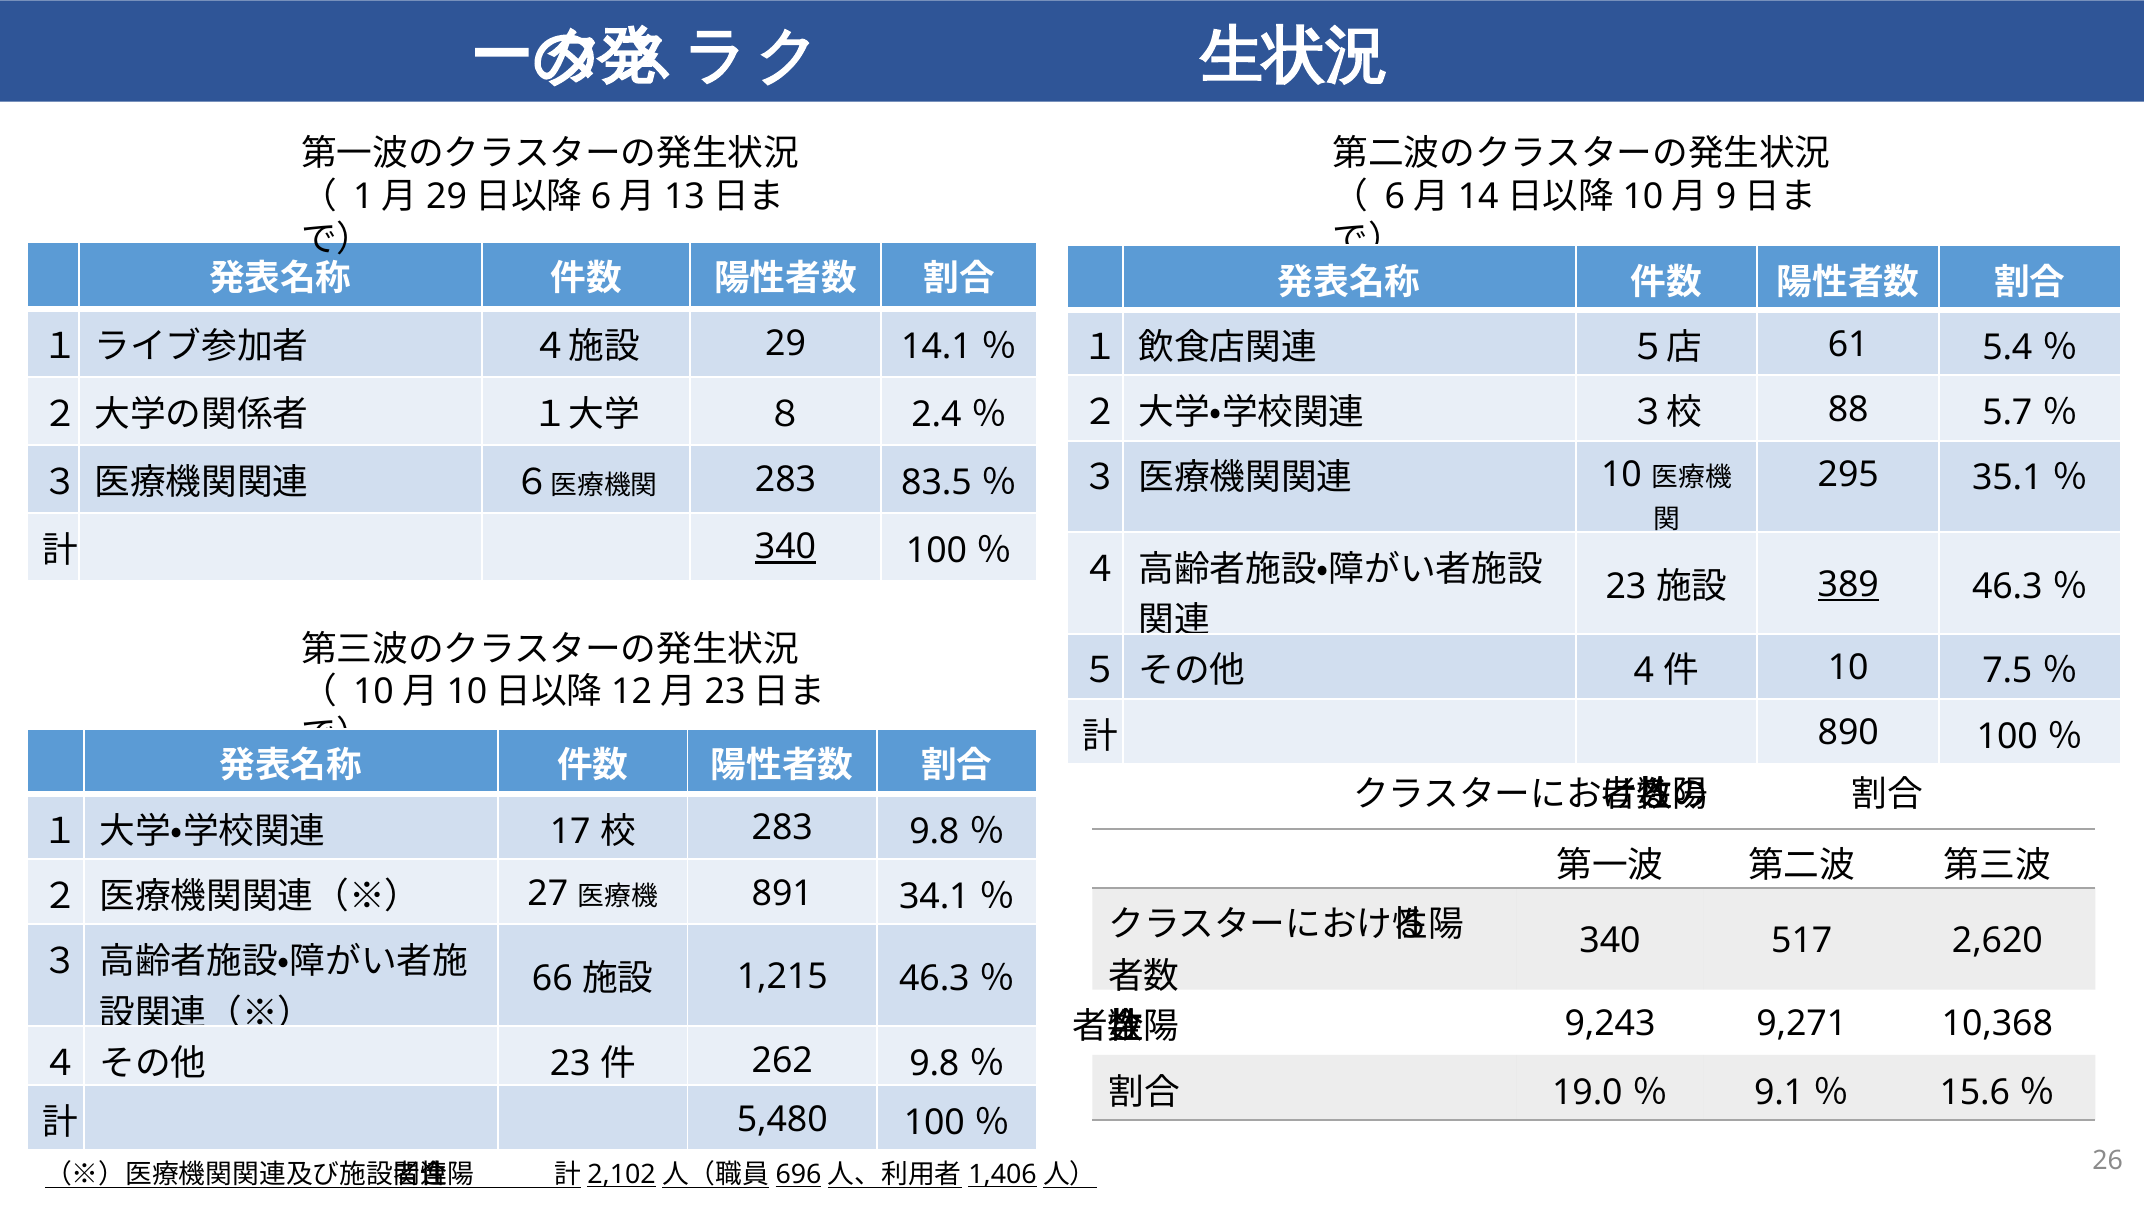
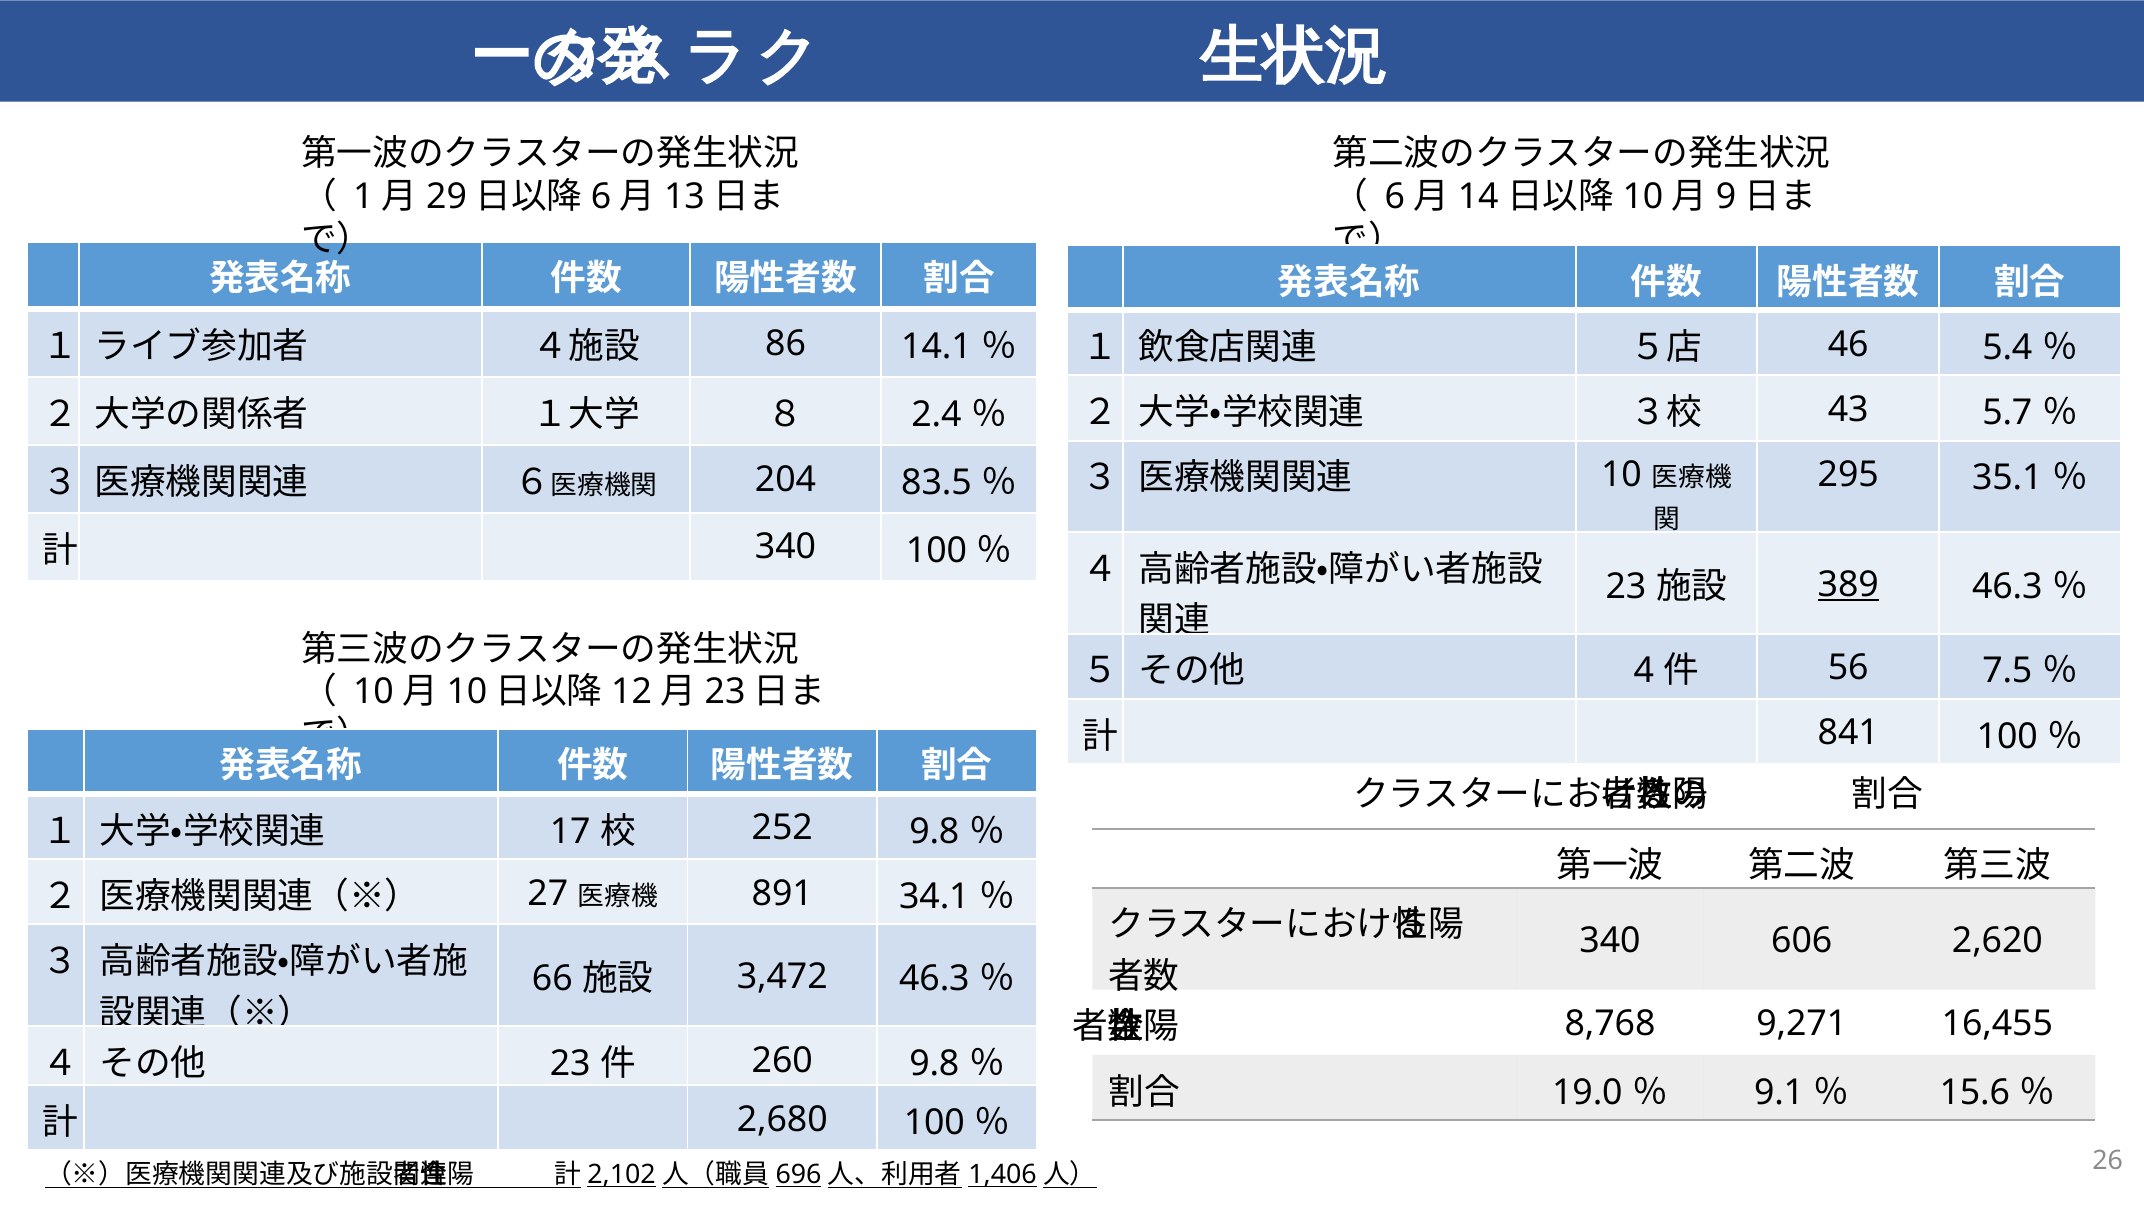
29: 29 -> 86 (786, 343)
61: 61 -> 46 (1848, 345)
88: 88 -> 43 (1848, 410)
283: 283 -> 204 (786, 479)
340 underline: present -> none (786, 547)
10: 10 -> 56 (1848, 668)
890: 890 -> 841 (1848, 733)
283: 283 -> 252 (782, 828)
517: 517 -> 606 (1802, 941)
1,215: 1,215 -> 3,472 (782, 977)
9,243: 9,243 -> 8,768 (1610, 1024)
10,368: 10,368 -> 16,455 (1997, 1024)
262: 262 -> 260 (782, 1060)
5,480: 5,480 -> 2,680 (782, 1119)
